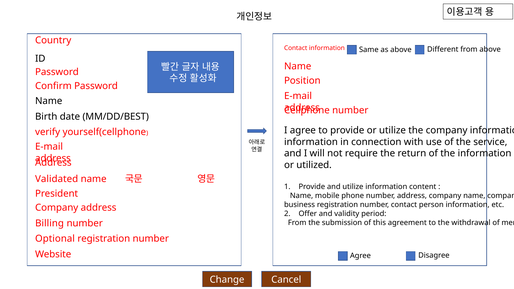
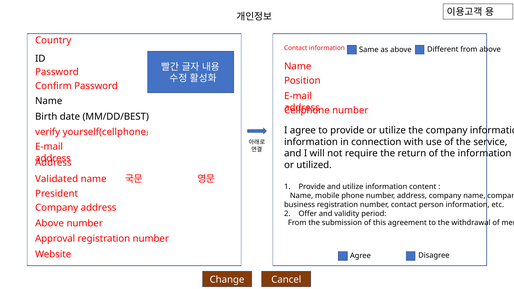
Billing: Billing -> Above (50, 223)
Optional: Optional -> Approval (55, 239)
